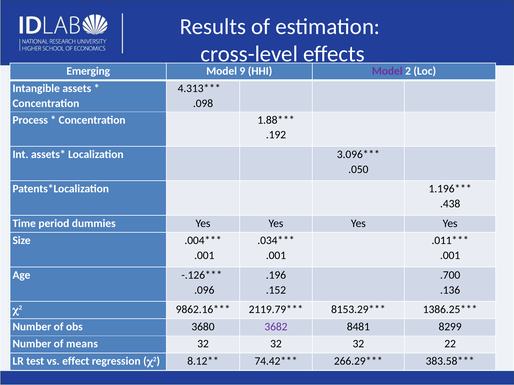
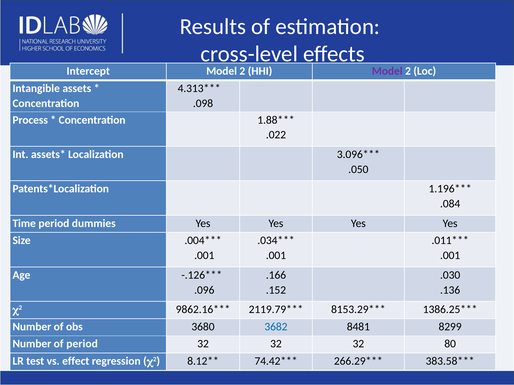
Emerging: Emerging -> Intercept (88, 71)
9: 9 -> 2 (242, 71)
.192: .192 -> .022 (276, 135)
.438: .438 -> .084 (450, 204)
.196: .196 -> .166 (276, 275)
.700: .700 -> .030 (450, 275)
3682 colour: purple -> blue (276, 327)
of means: means -> period (82, 344)
22: 22 -> 80 (450, 344)
